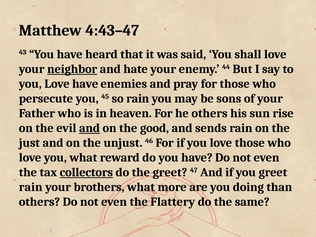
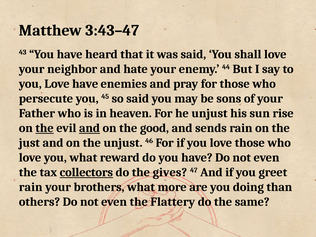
4:43–47: 4:43–47 -> 3:43–47 (112, 30)
neighbor underline: present -> none (72, 69)
so rain: rain -> said (138, 98)
he others: others -> unjust (210, 113)
the underline: none -> present (45, 128)
the greet: greet -> gives (170, 172)
